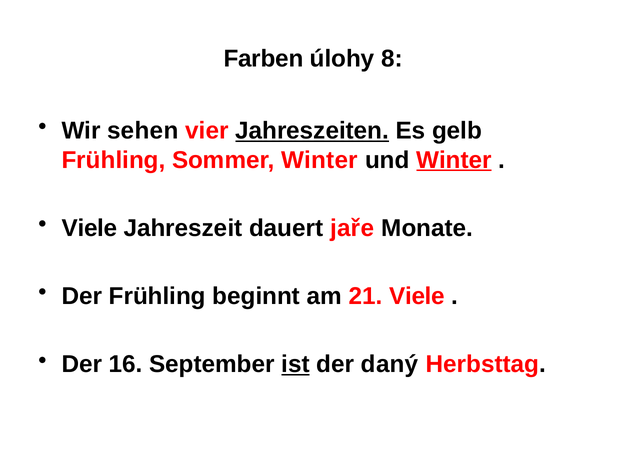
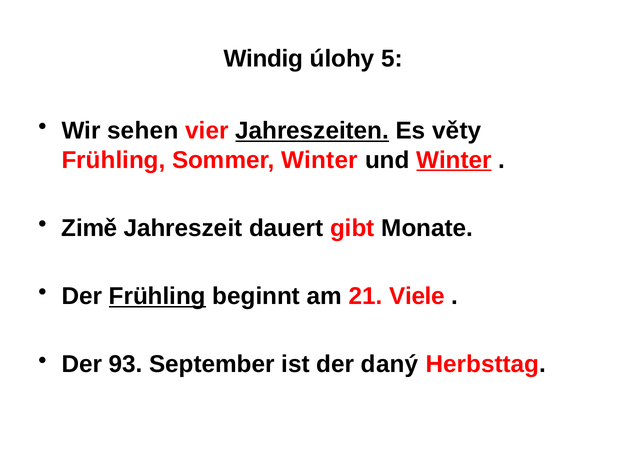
Farben: Farben -> Windig (263, 59)
8: 8 -> 5 (392, 59)
gelb: gelb -> věty (457, 131)
Viele: Viele -> Zimě (89, 228)
jaře: jaře -> gibt (352, 228)
Frühling underline: none -> present (157, 296)
16: 16 -> 93 (126, 364)
ist underline: present -> none (295, 364)
